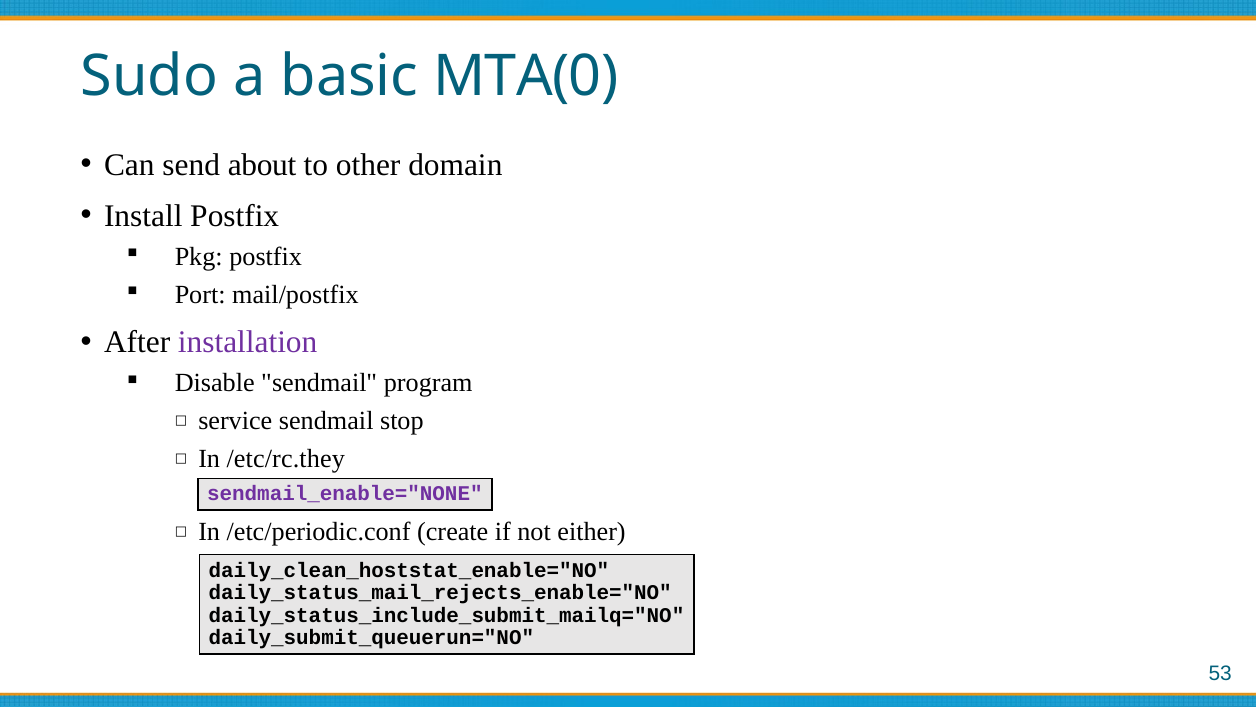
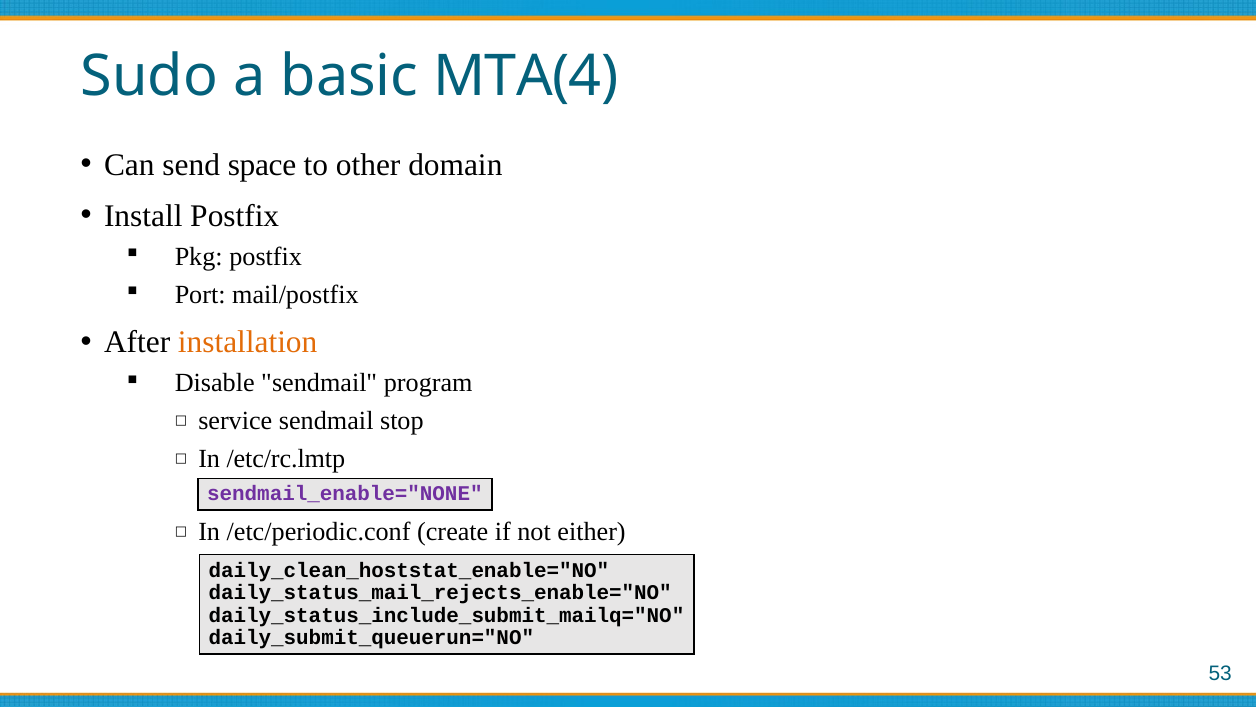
MTA(0: MTA(0 -> MTA(4 (526, 76)
about: about -> space (262, 165)
installation colour: purple -> orange (248, 342)
/etc/rc.they: /etc/rc.they -> /etc/rc.lmtp (286, 459)
